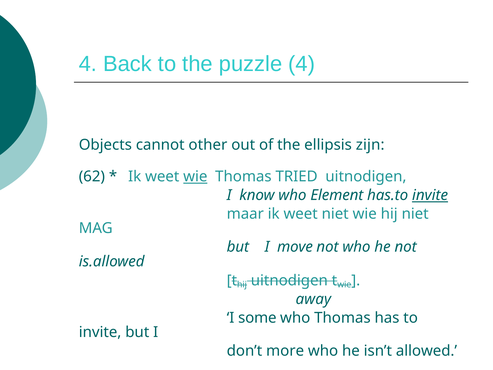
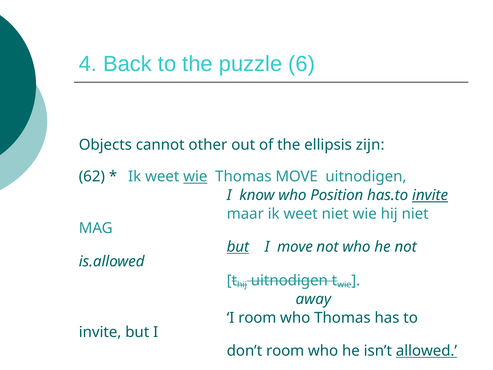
puzzle 4: 4 -> 6 (302, 64)
Thomas TRIED: TRIED -> MOVE (297, 177)
Element: Element -> Position (337, 195)
but underline: none -> present (238, 247)
I some: some -> room (257, 318)
don’t more: more -> room (285, 351)
allowed underline: none -> present (426, 351)
